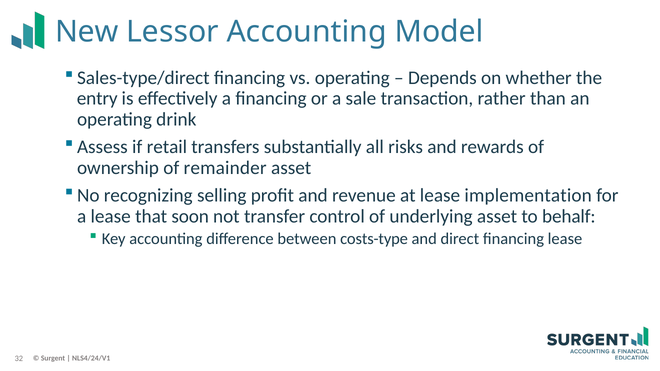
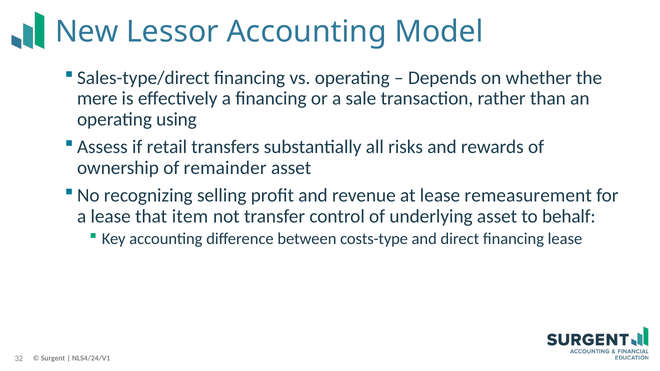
entry: entry -> mere (97, 99)
drink: drink -> using (176, 119)
implementation: implementation -> remeasurement (528, 196)
soon: soon -> item (190, 216)
